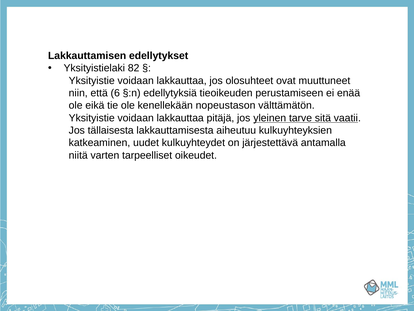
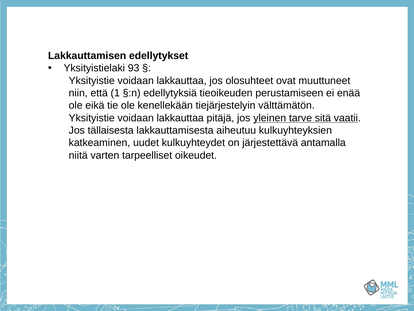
82: 82 -> 93 (134, 68)
6: 6 -> 1 (115, 93)
nopeustason: nopeustason -> tiejärjestelyin (226, 105)
